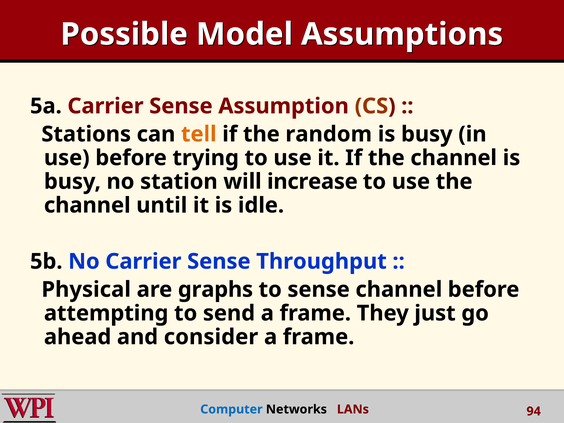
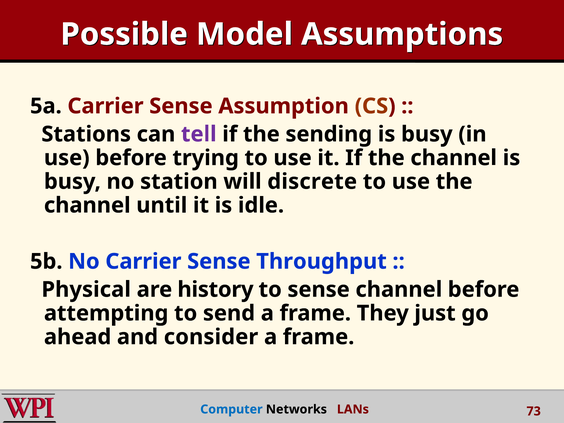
tell colour: orange -> purple (199, 134)
random: random -> sending (329, 134)
increase: increase -> discrete (312, 182)
graphs: graphs -> history (216, 290)
94: 94 -> 73 (534, 411)
